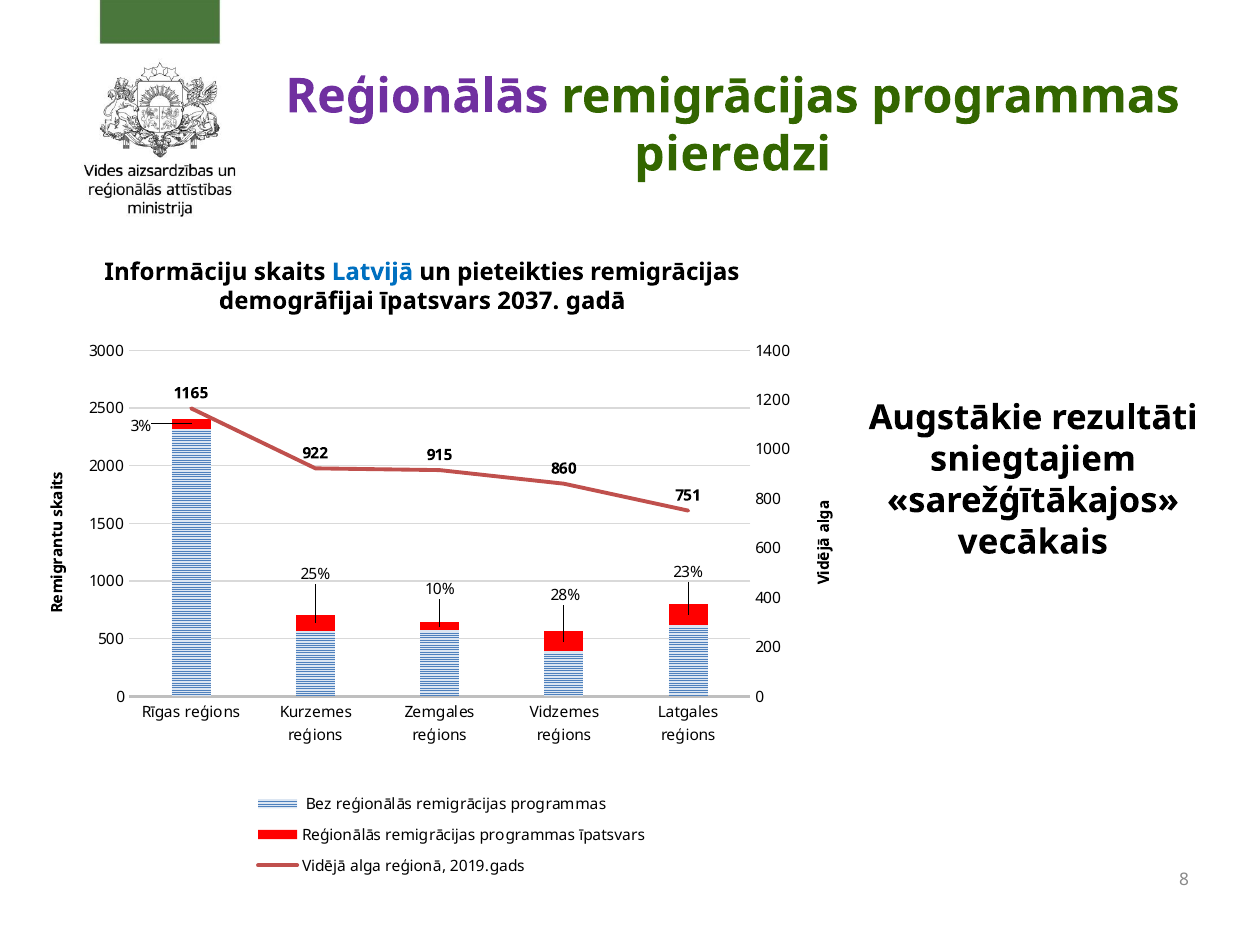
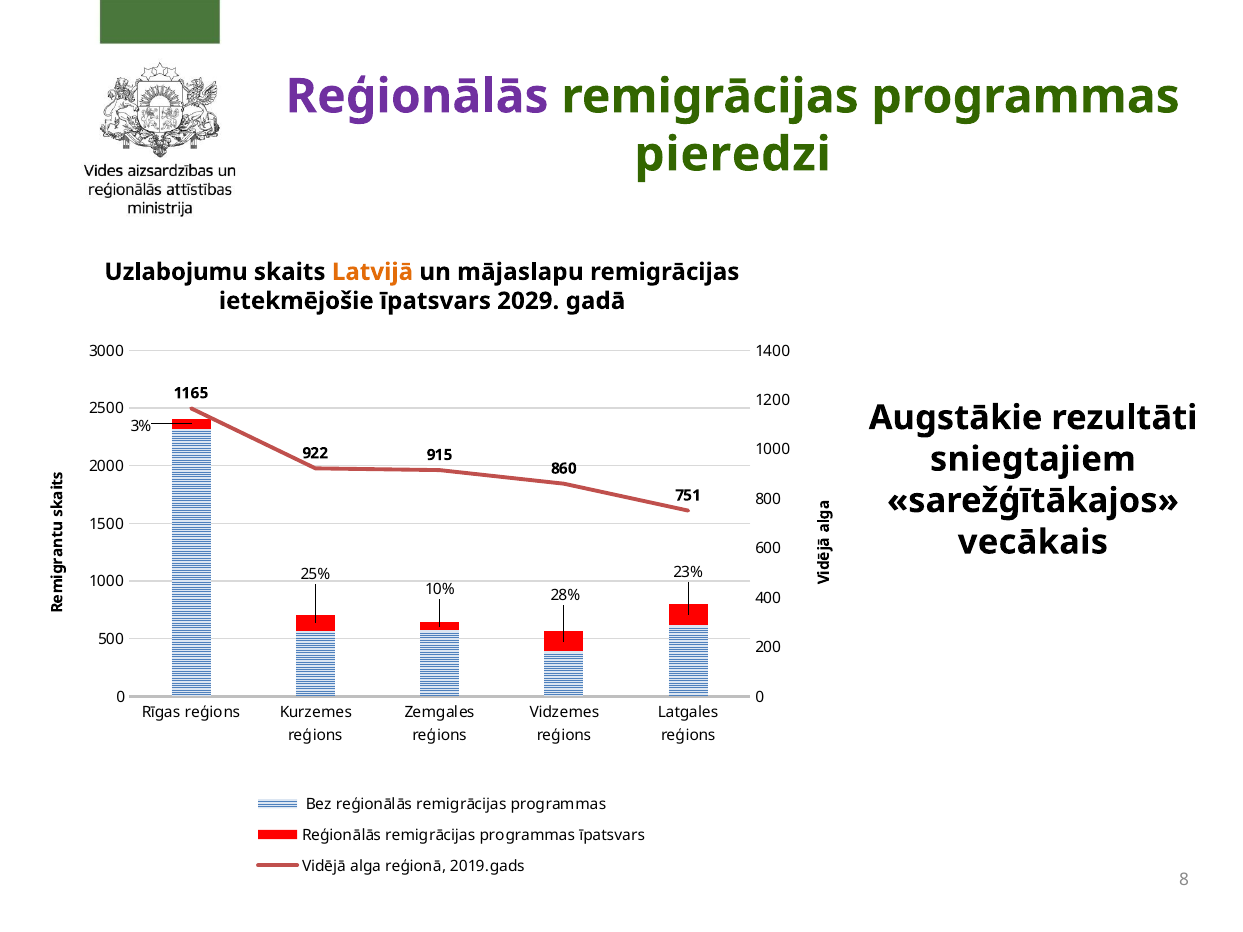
Informāciju: Informāciju -> Uzlabojumu (176, 272)
Latvijā colour: blue -> orange (372, 272)
pieteikties: pieteikties -> mājaslapu (520, 272)
demogrāfijai: demogrāfijai -> ietekmējošie (296, 301)
2037: 2037 -> 2029 (528, 301)
